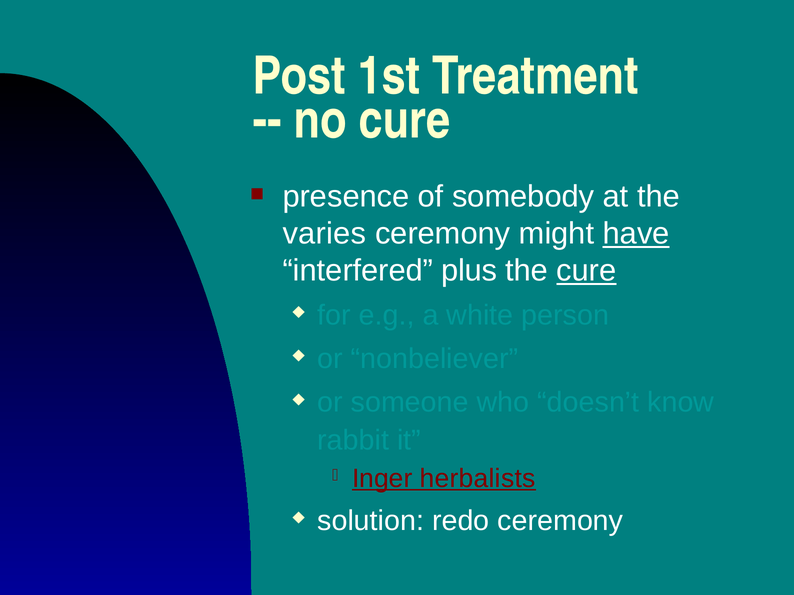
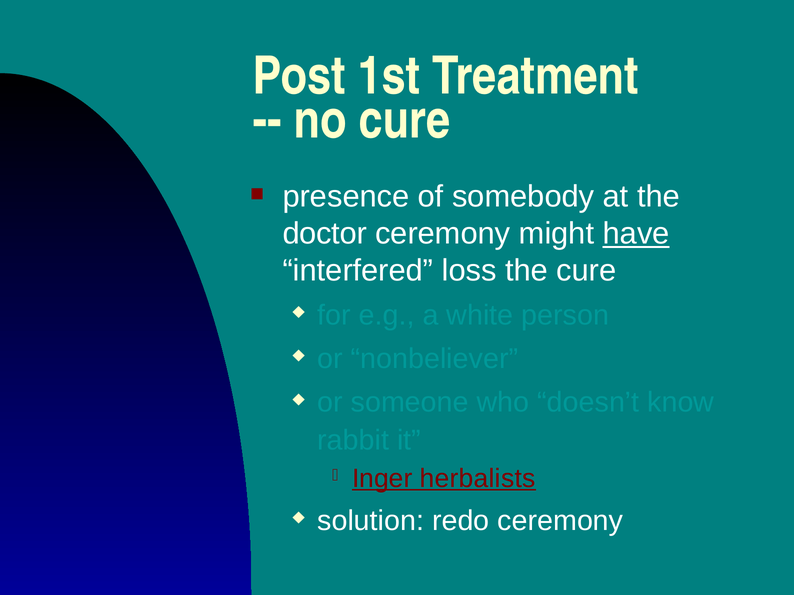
varies: varies -> doctor (325, 234)
plus: plus -> loss (469, 271)
cure underline: present -> none (586, 271)
